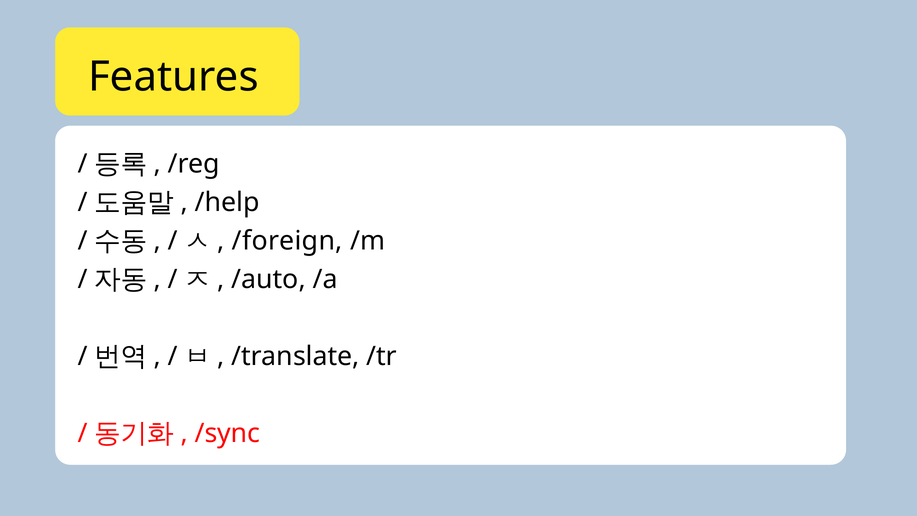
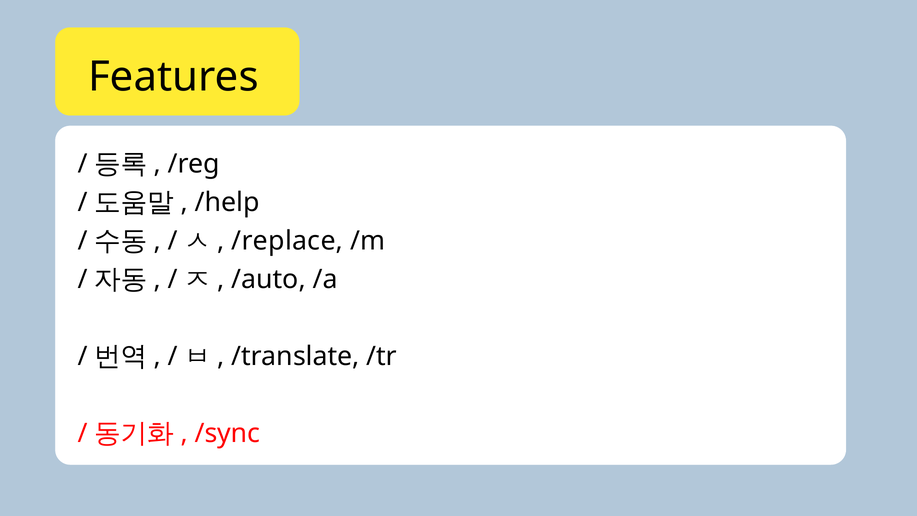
/foreign: /foreign -> /replace (287, 241)
